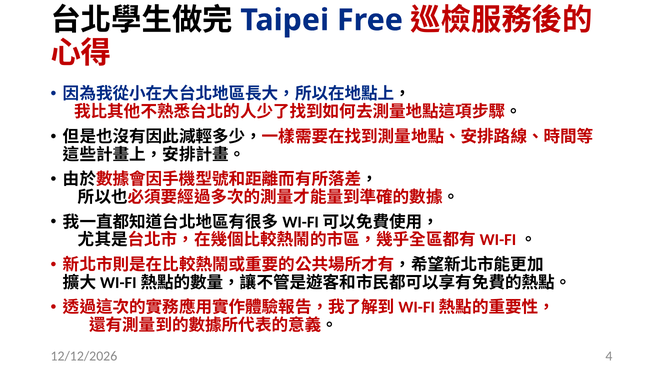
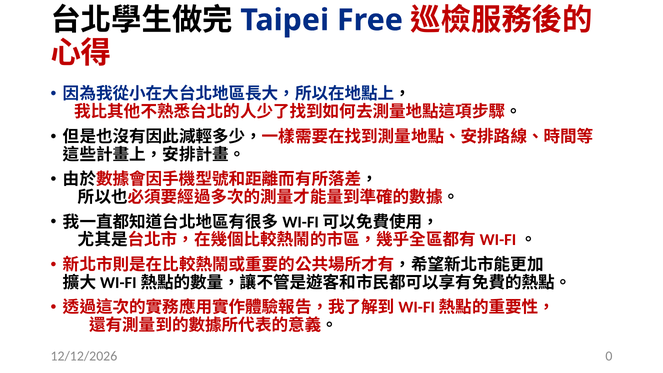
4: 4 -> 0 (609, 356)
